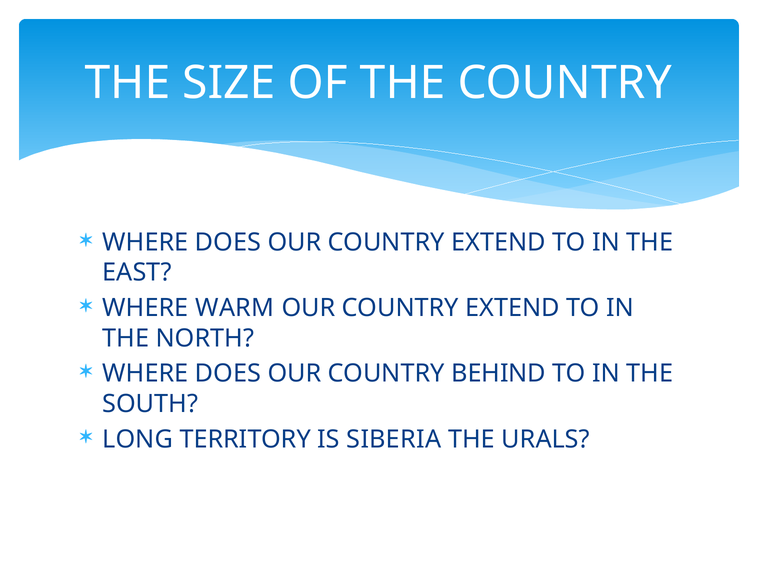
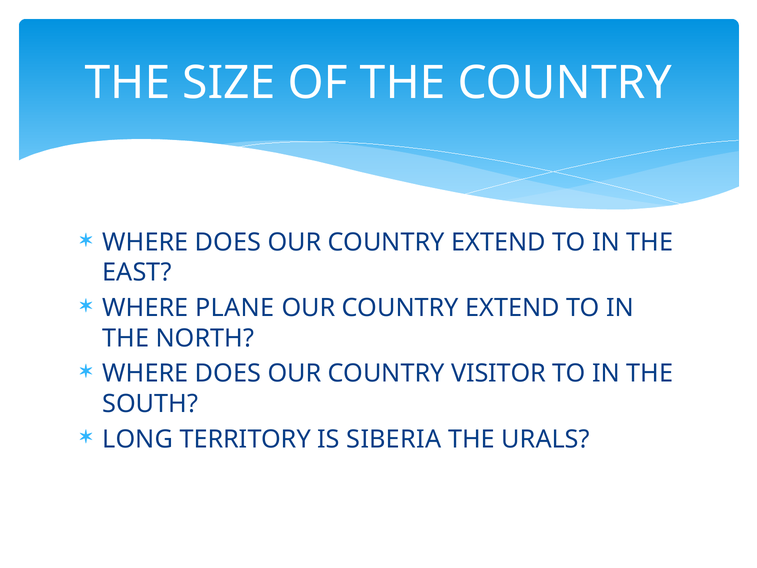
WARM: WARM -> PLANE (235, 308)
BEHIND: BEHIND -> VISITOR (499, 373)
